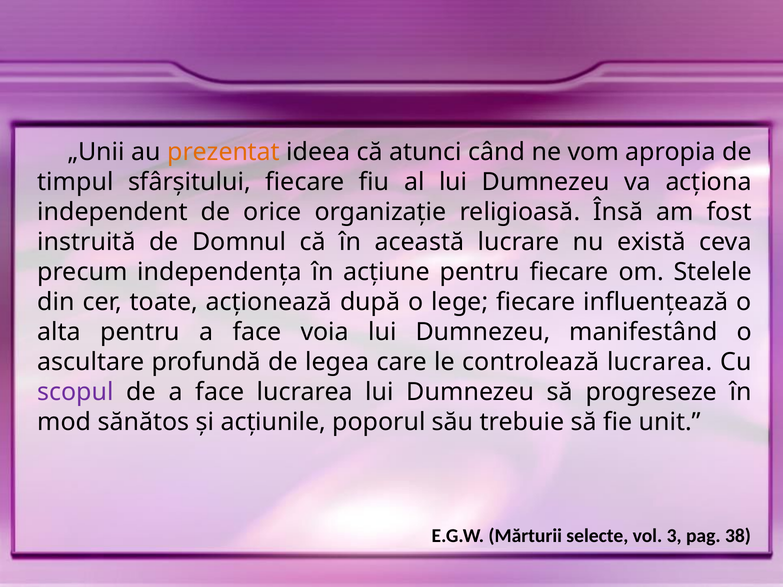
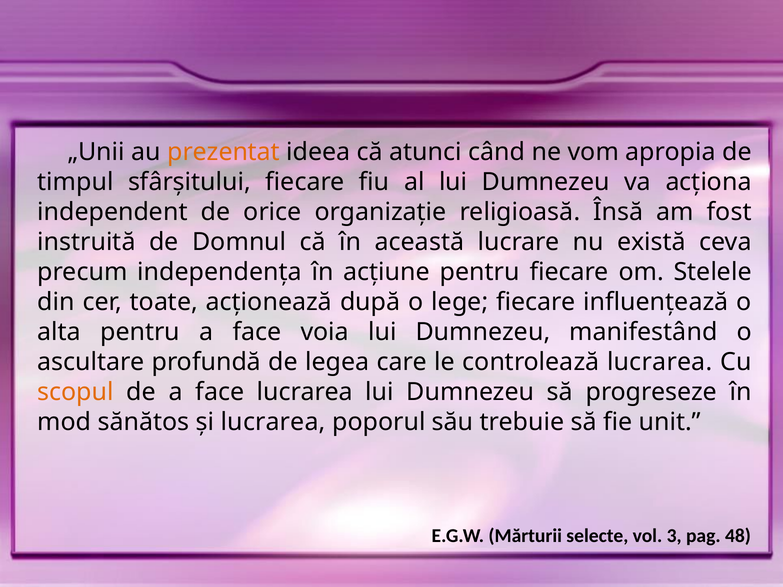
scopul colour: purple -> orange (76, 392)
şi acţiunile: acţiunile -> lucrarea (273, 422)
38: 38 -> 48 (738, 536)
